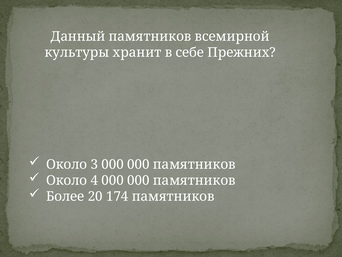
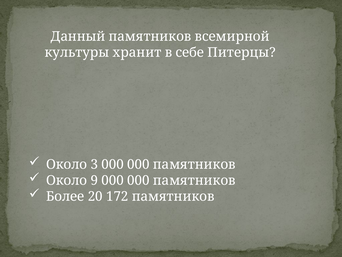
Прежних: Прежних -> Питерцы (242, 52)
4: 4 -> 9 (94, 180)
174: 174 -> 172 (117, 196)
